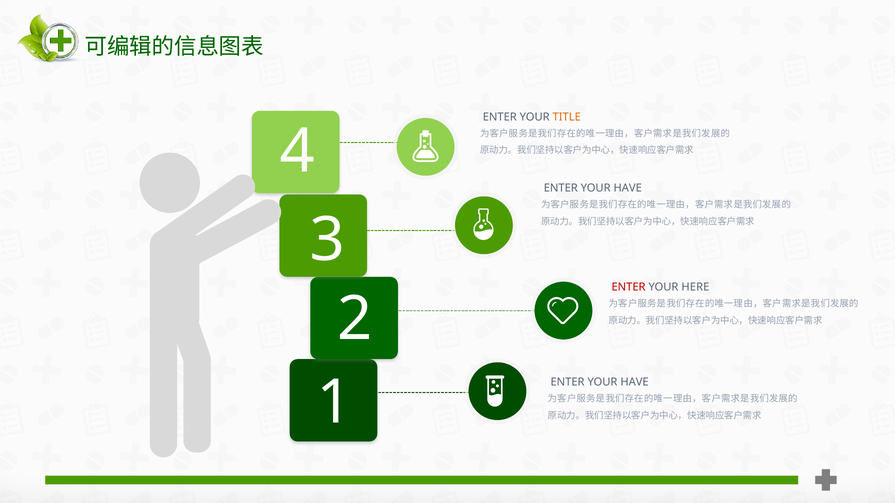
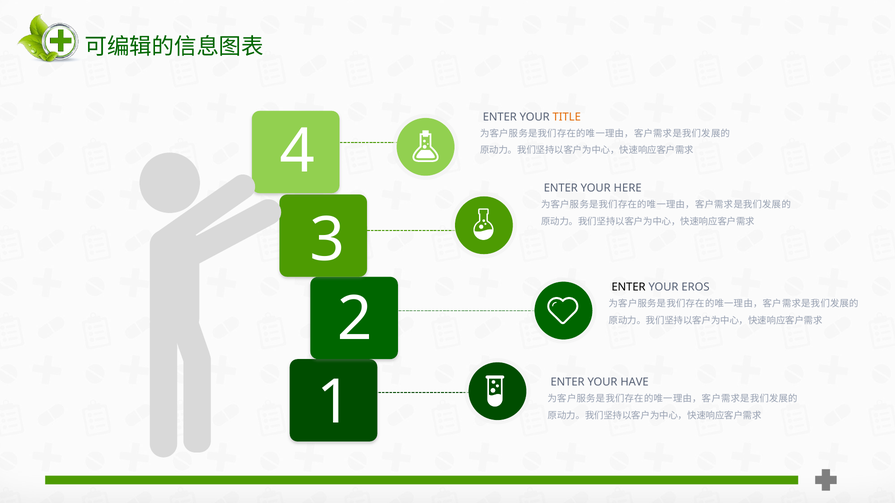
HAVE: HAVE -> HERE (628, 188)
ENTER colour: red -> black (629, 287)
HERE: HERE -> EROS (695, 287)
